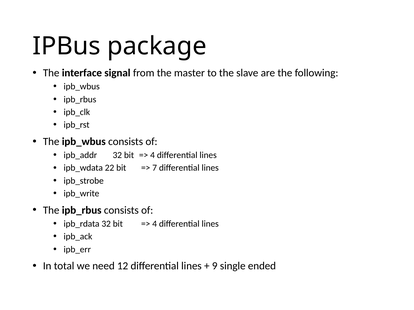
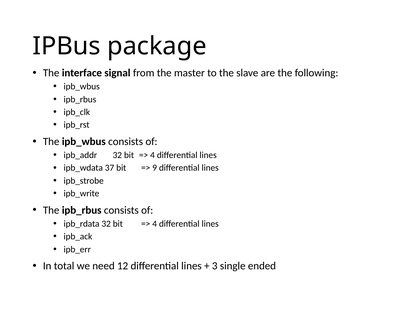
22: 22 -> 37 (110, 168)
7: 7 -> 9 (155, 168)
9: 9 -> 3 (215, 266)
